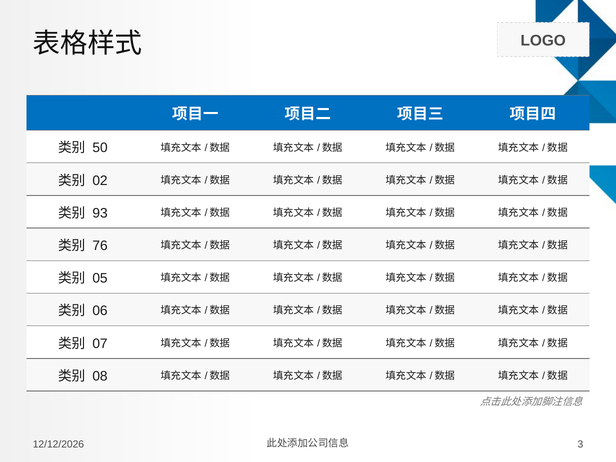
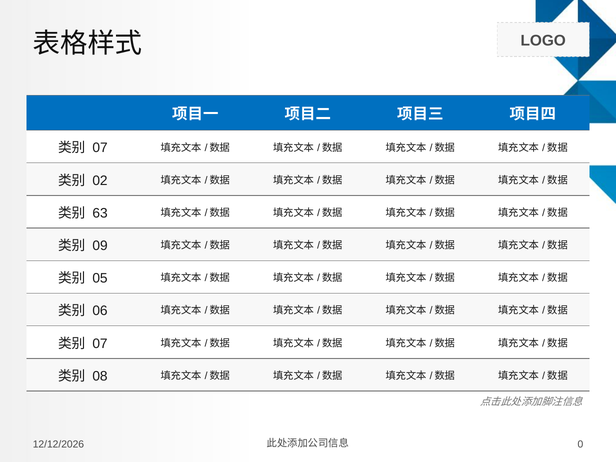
50: 50 -> 07 (100, 148)
93: 93 -> 63 (100, 213)
76: 76 -> 09 (100, 246)
3: 3 -> 0 (580, 444)
